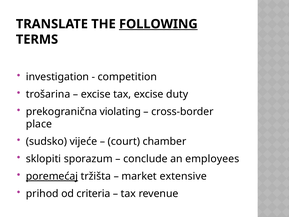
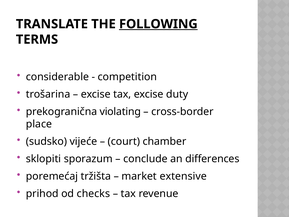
investigation: investigation -> considerable (57, 77)
employees: employees -> differences (212, 159)
poremećaj underline: present -> none (52, 176)
criteria: criteria -> checks (93, 193)
